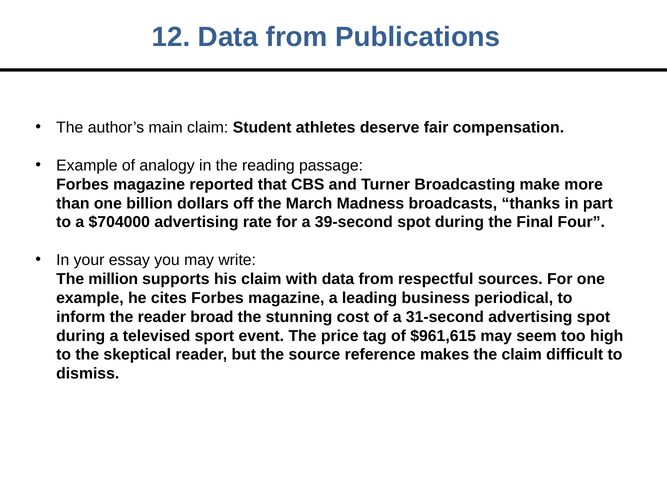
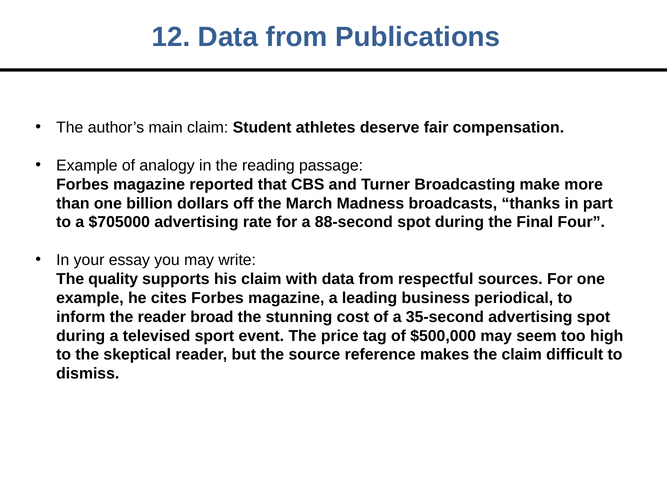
$704000: $704000 -> $705000 (119, 222)
39-second: 39-second -> 88-second (354, 222)
million: million -> quality (113, 279)
31-second: 31-second -> 35-second (445, 316)
$961,615: $961,615 -> $500,000 (443, 335)
